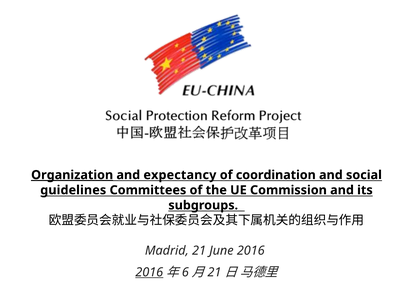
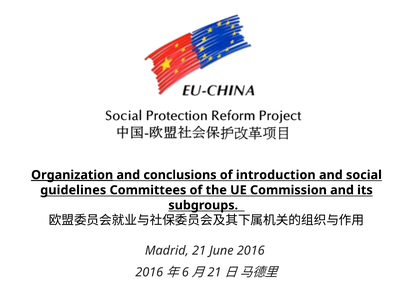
expectancy: expectancy -> conclusions (180, 175)
coordination: coordination -> introduction (276, 175)
2016 underline: present -> none (149, 272)
